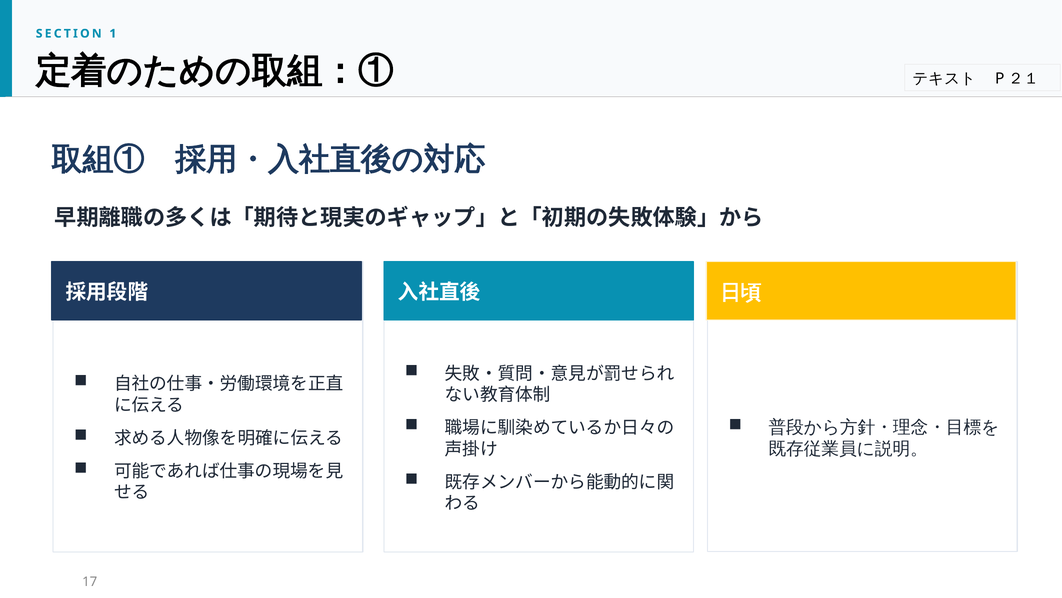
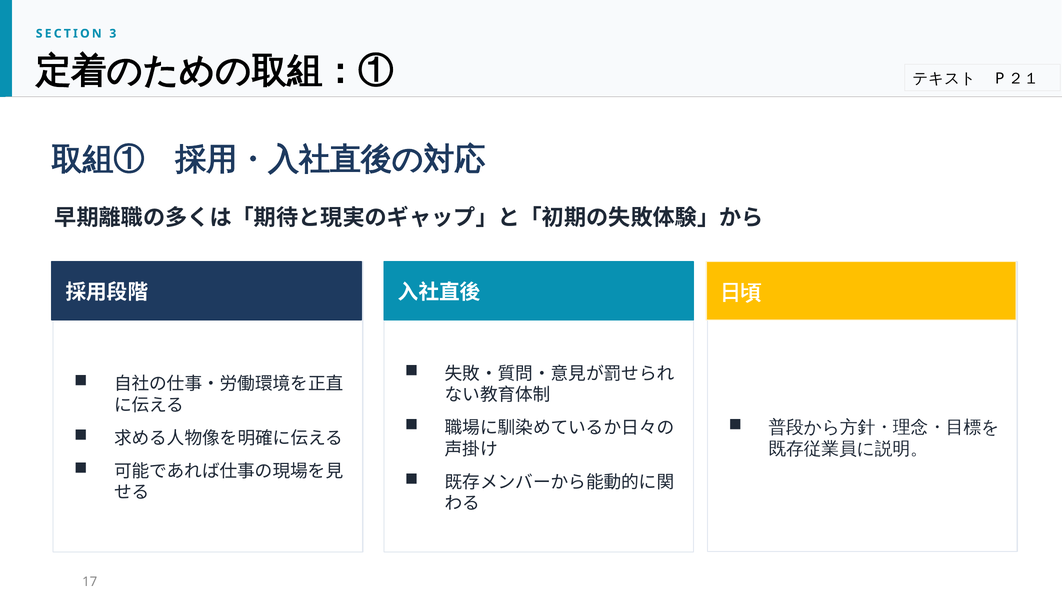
1: 1 -> 3 (113, 34)
